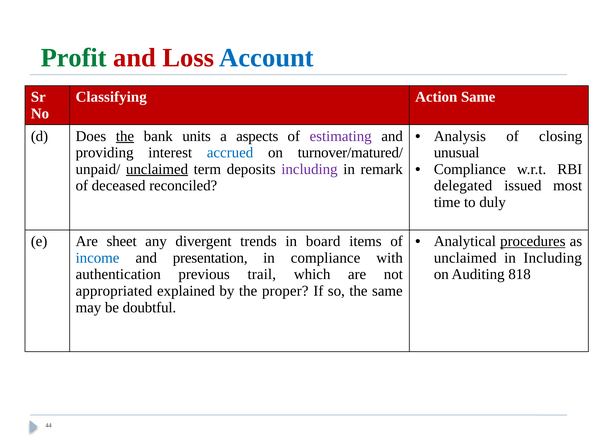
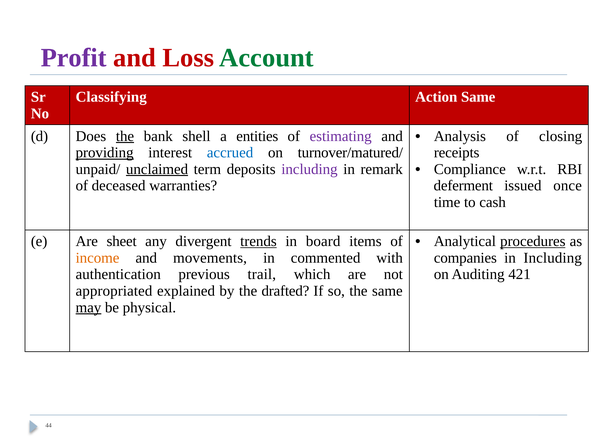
Profit colour: green -> purple (74, 58)
Account colour: blue -> green (267, 58)
units: units -> shell (196, 136)
aspects: aspects -> entities (257, 136)
providing underline: none -> present (105, 153)
unusual: unusual -> receipts (457, 153)
reconciled: reconciled -> warranties (183, 186)
delegated: delegated -> deferment (463, 186)
most: most -> once (568, 186)
duly: duly -> cash (493, 202)
trends underline: none -> present (258, 241)
income colour: blue -> orange (98, 258)
presentation: presentation -> movements (210, 258)
in compliance: compliance -> commented (326, 258)
unclaimed: unclaimed -> companies (465, 258)
818: 818 -> 421 (520, 274)
proper: proper -> drafted (285, 291)
may underline: none -> present (88, 307)
doubtful: doubtful -> physical (149, 307)
